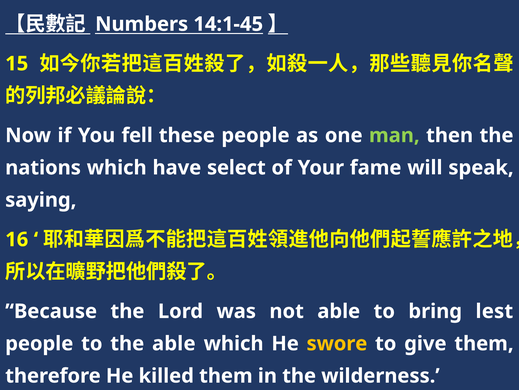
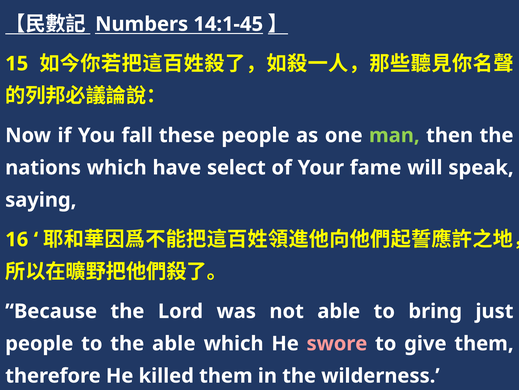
fell: fell -> fall (137, 135)
lest: lest -> just (494, 311)
swore colour: yellow -> pink (337, 343)
